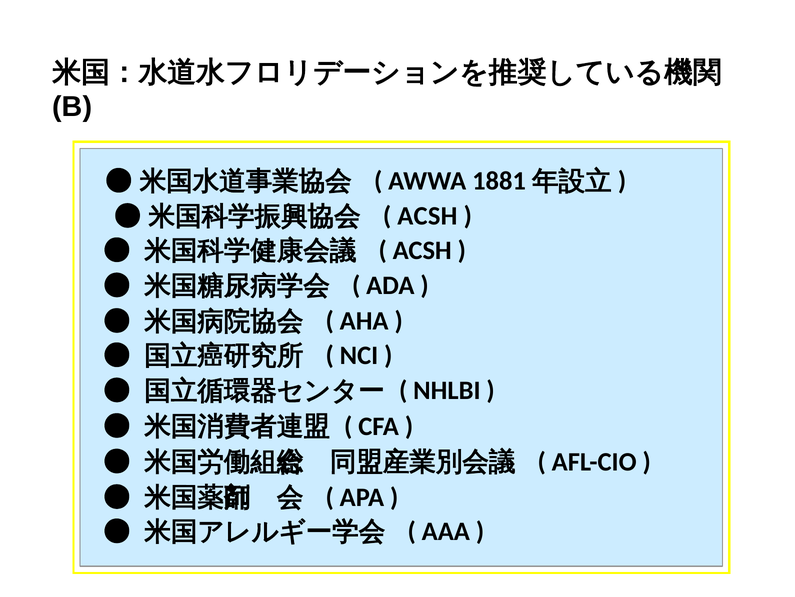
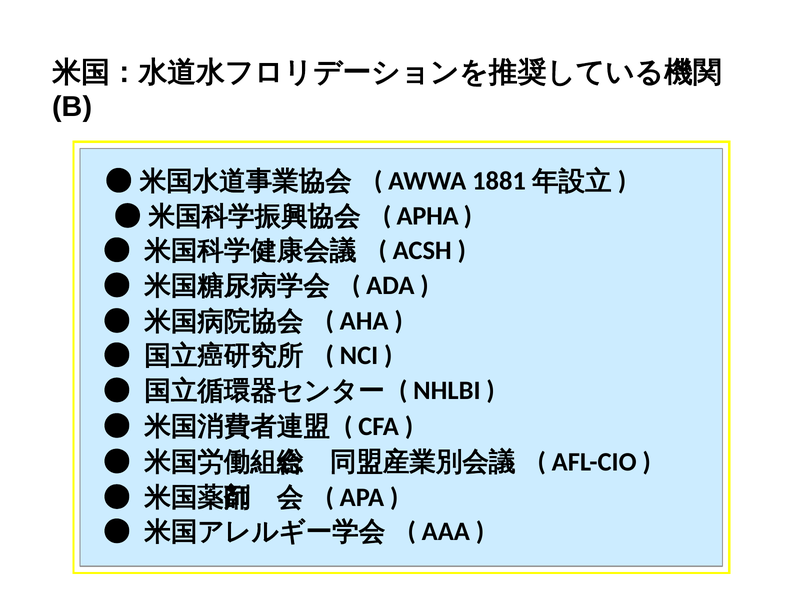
ACSH: ACSH -> APHA (428, 216)
